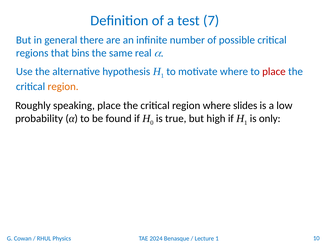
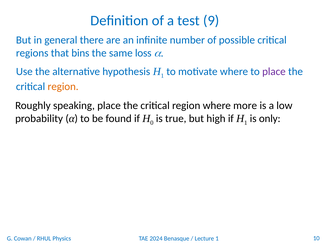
7: 7 -> 9 (211, 21)
real: real -> loss (143, 53)
place colour: red -> purple (274, 72)
slides: slides -> more (245, 106)
